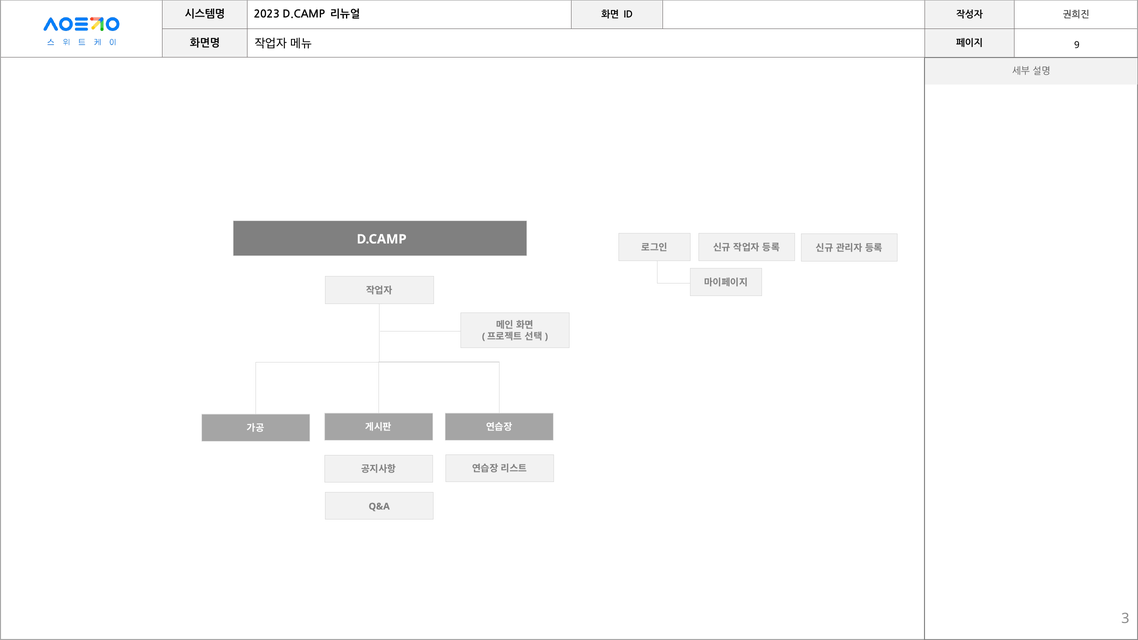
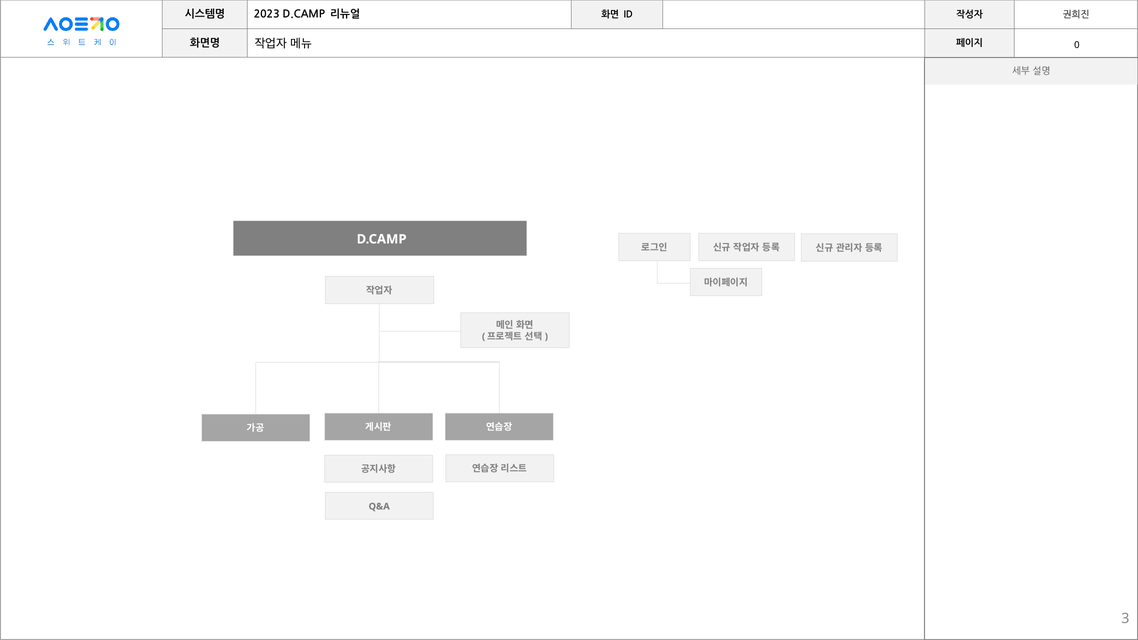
9: 9 -> 0 (1077, 45)
